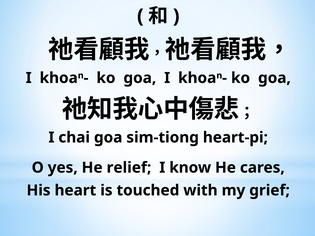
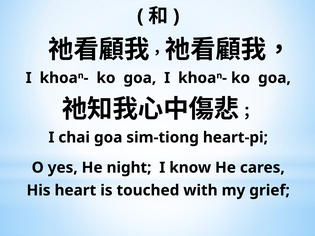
relief: relief -> night (129, 168)
